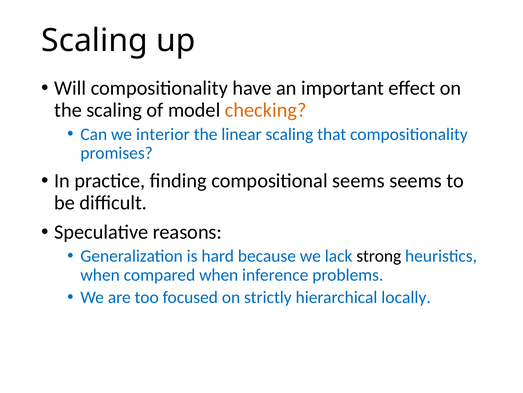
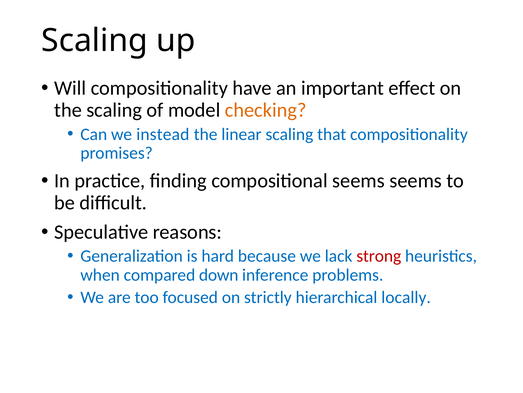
interior: interior -> instead (163, 134)
strong colour: black -> red (379, 256)
compared when: when -> down (219, 275)
